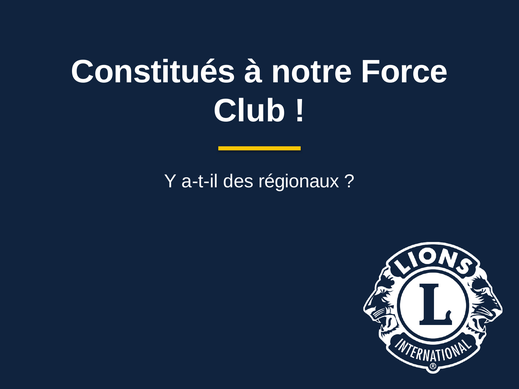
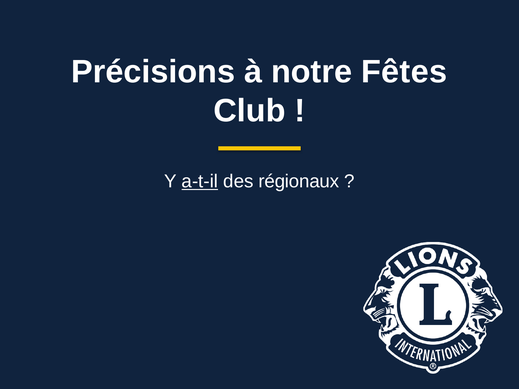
Constitués: Constitués -> Précisions (153, 72)
Force: Force -> Fêtes (404, 72)
a-t-il underline: none -> present (200, 182)
